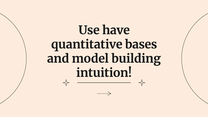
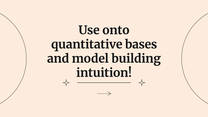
have: have -> onto (116, 30)
